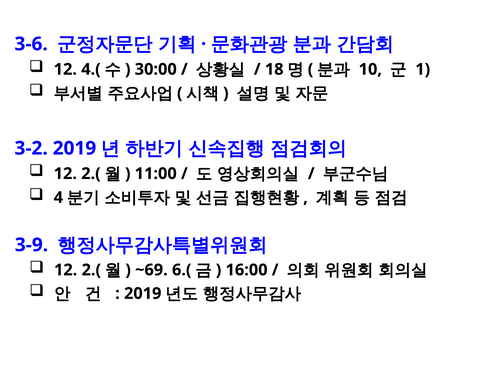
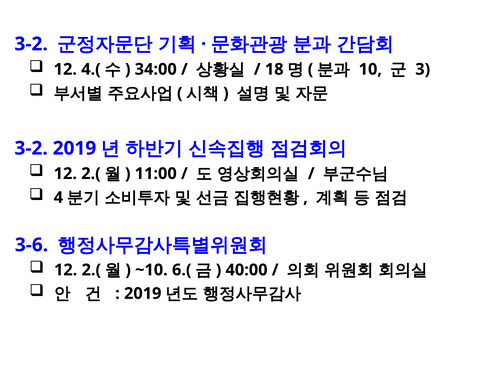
3-6: 3-6 -> 3-2 (31, 44)
30:00: 30:00 -> 34:00 (156, 69)
1: 1 -> 3 (423, 69)
3-9: 3-9 -> 3-6 (31, 245)
~69: ~69 -> ~10 (151, 270)
16:00: 16:00 -> 40:00 (247, 270)
